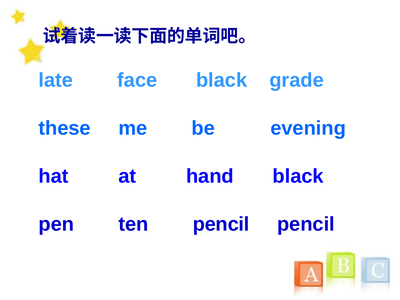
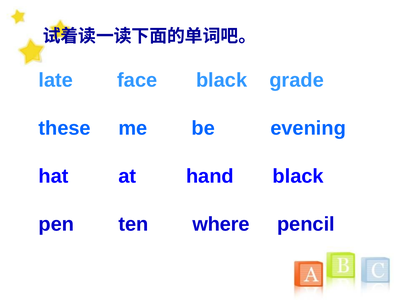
ten pencil: pencil -> where (221, 224)
